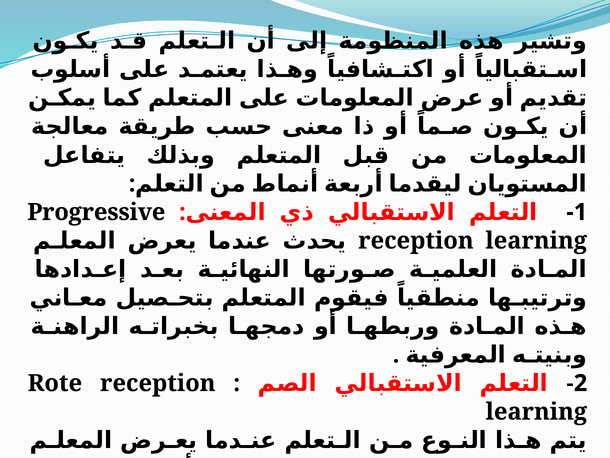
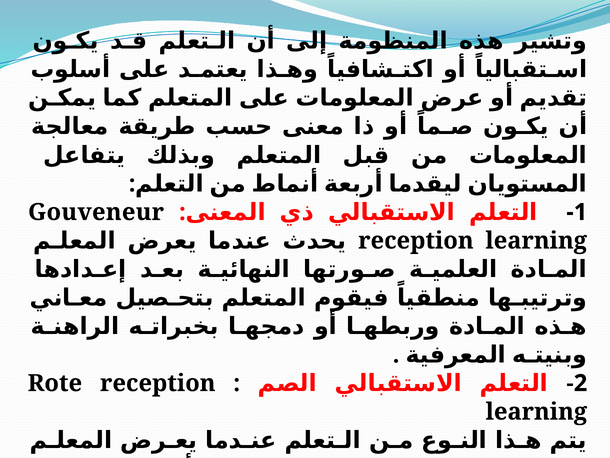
Progressive: Progressive -> Gouveneur (96, 212)
